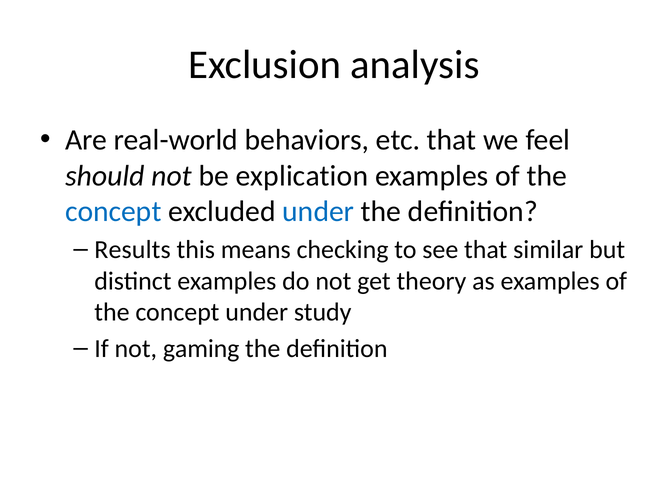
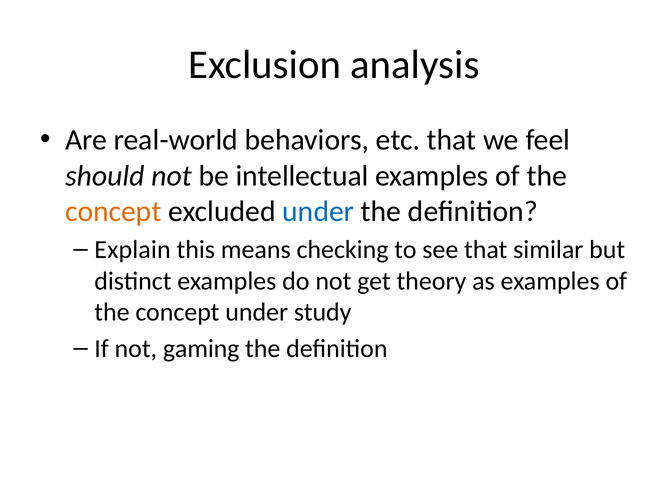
explication: explication -> intellectual (302, 176)
concept colour: blue -> orange (113, 211)
Results: Results -> Explain (133, 250)
